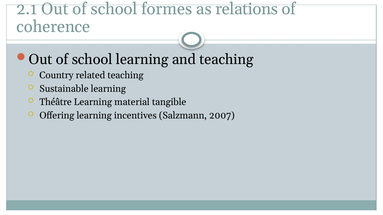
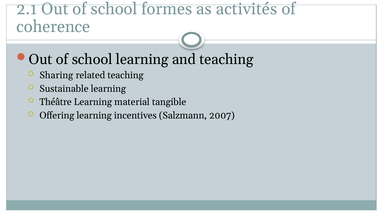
relations: relations -> activités (247, 9)
Country: Country -> Sharing (56, 75)
